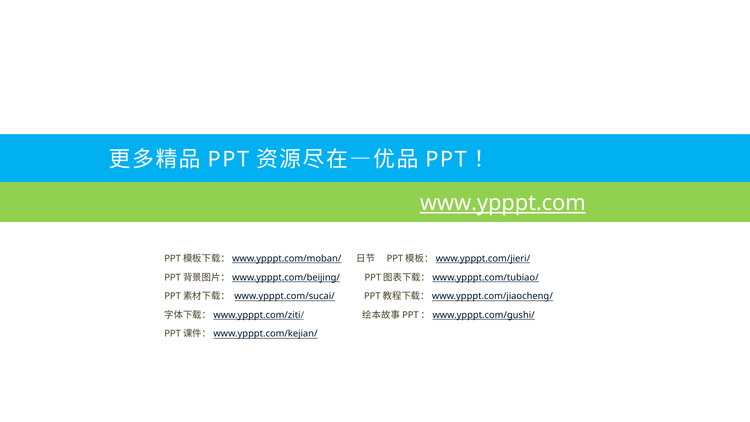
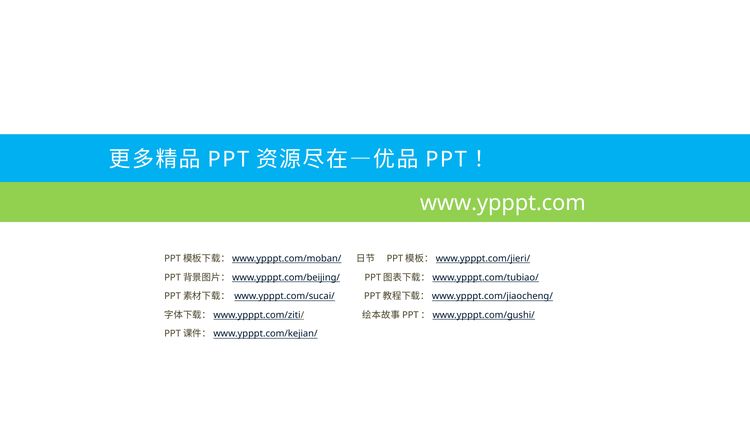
www.ypppt.com underline: present -> none (503, 203)
